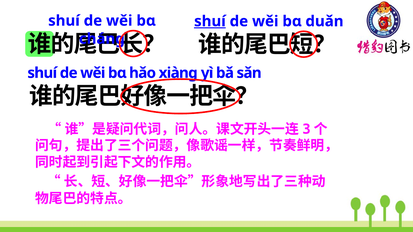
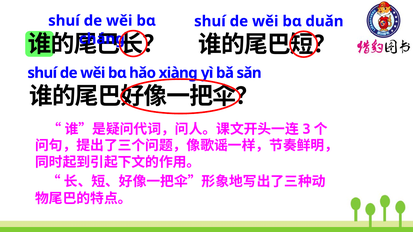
shuí underline: present -> none (210, 21)
